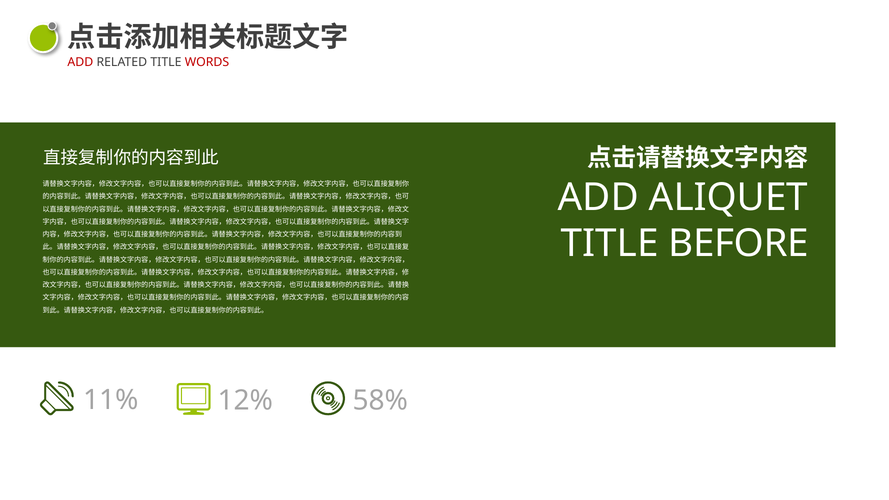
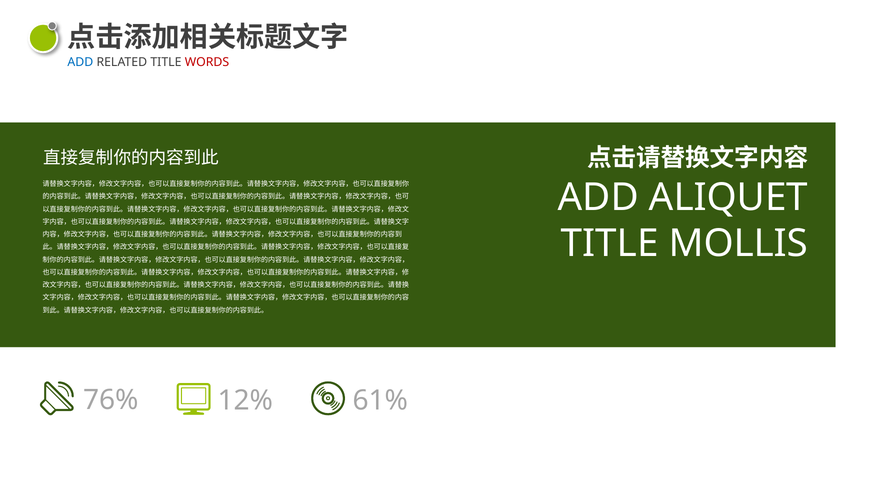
ADD colour: red -> blue (80, 62)
BEFORE: BEFORE -> MOLLIS (738, 244)
11%: 11% -> 76% (111, 400)
58%: 58% -> 61% (380, 400)
